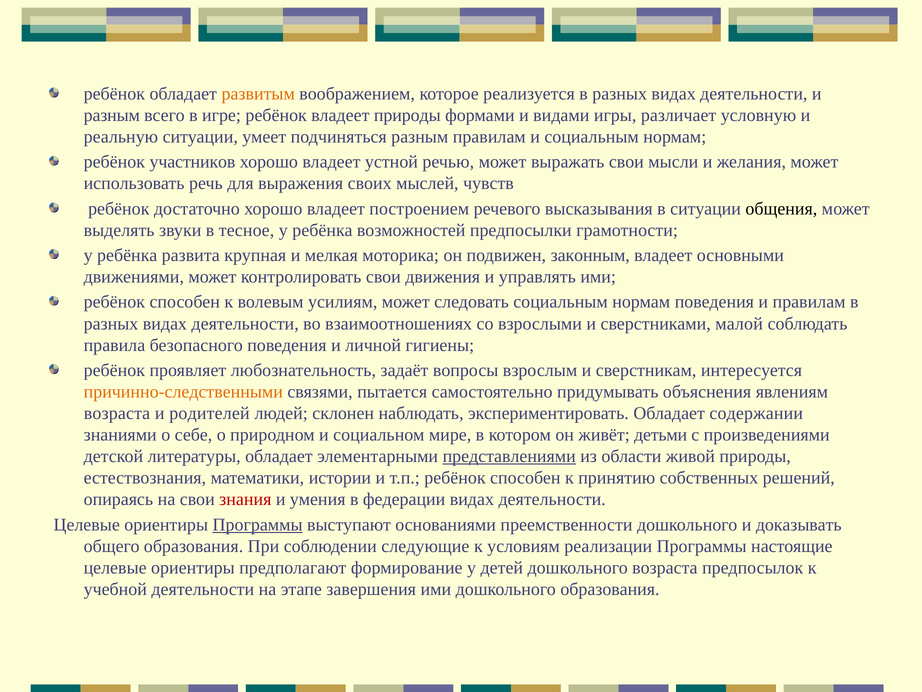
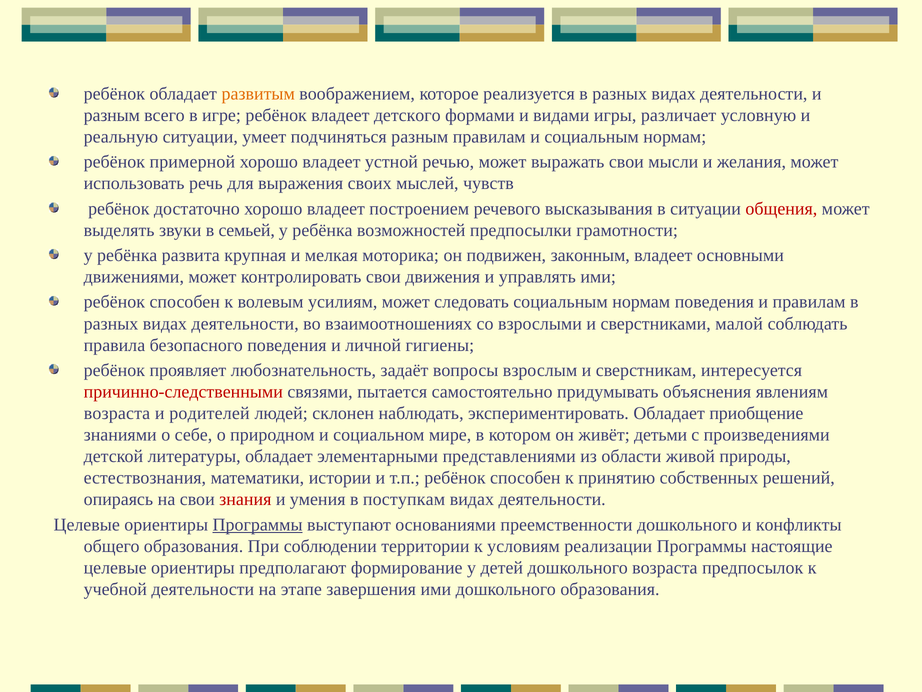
владеет природы: природы -> детского (407, 115)
участников: участников -> примерной (192, 162)
общения colour: black -> red (781, 209)
тесное: тесное -> семьей (247, 230)
причинно-следственными colour: orange -> red (183, 392)
содержании: содержании -> приобщение (756, 413)
представлениями underline: present -> none (509, 456)
федерации: федерации -> поступкам (404, 499)
доказывать: доказывать -> конфликты (799, 524)
следующие: следующие -> территории (425, 546)
